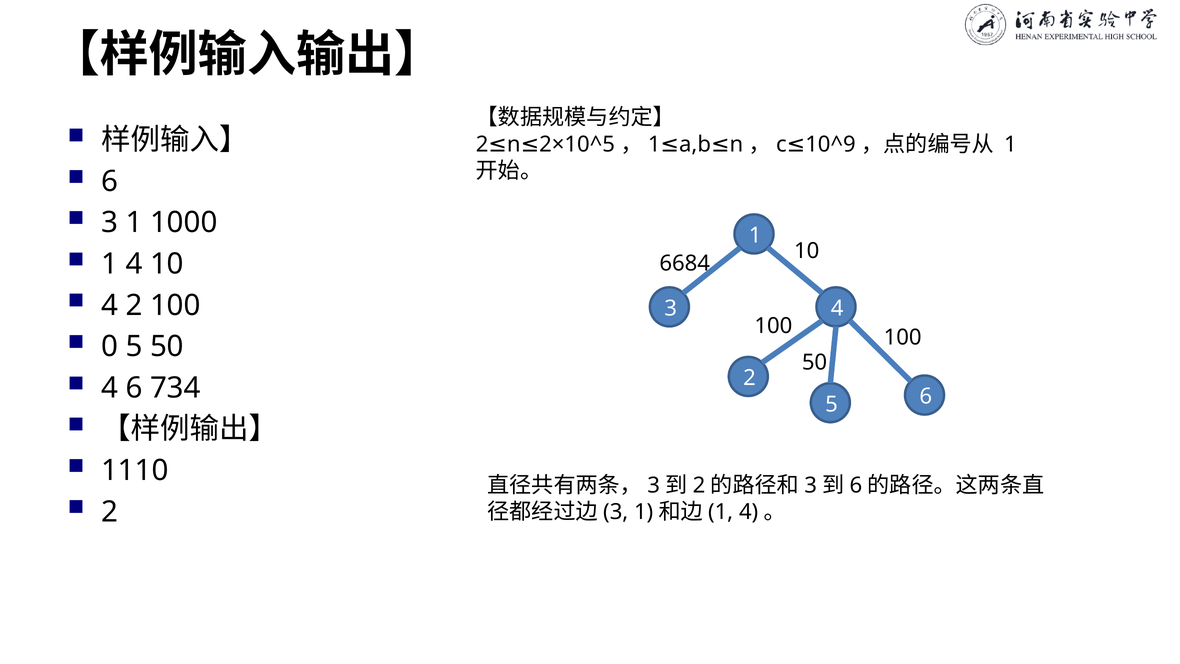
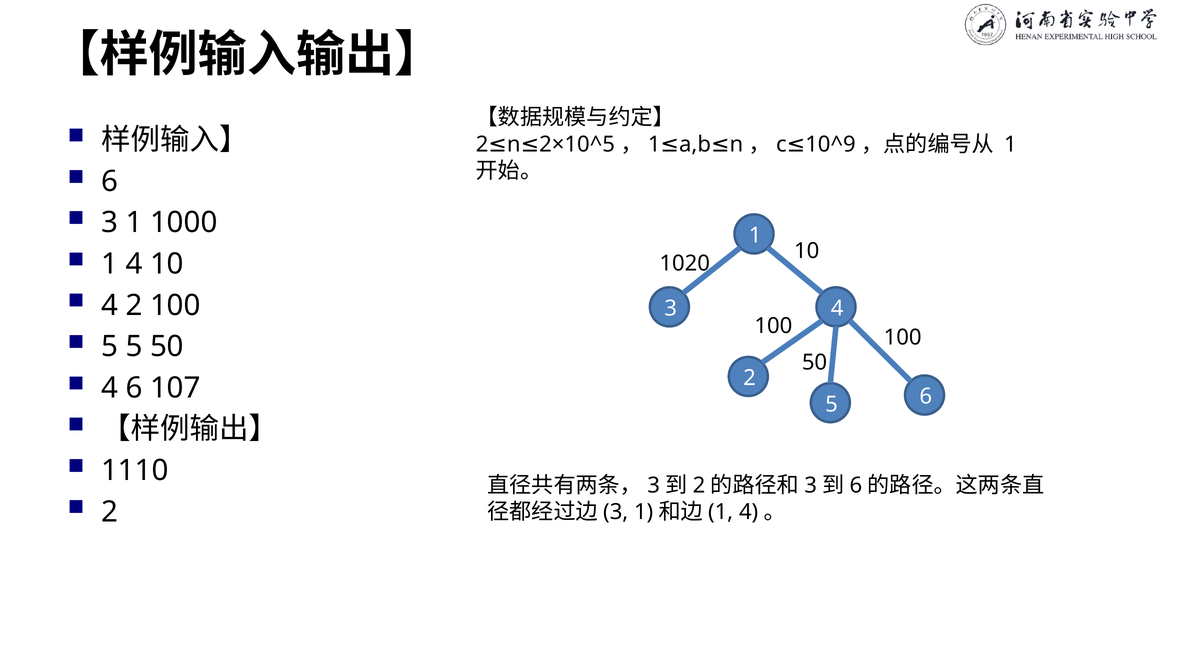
6684: 6684 -> 1020 (685, 263)
0: 0 -> 5 (109, 346)
734: 734 -> 107 (175, 388)
